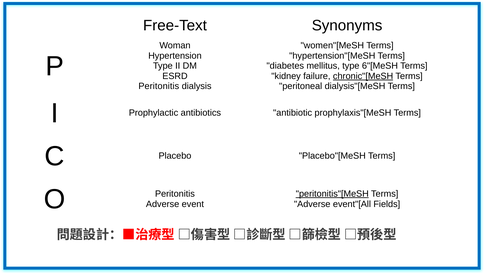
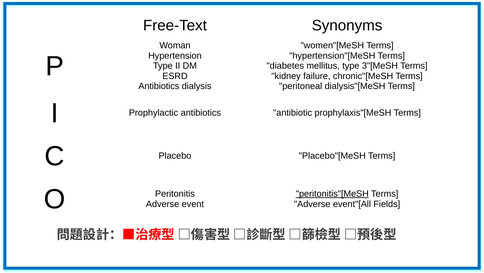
6"[MeSH: 6"[MeSH -> 3"[MeSH (380, 66)
chronic"[MeSH underline: present -> none (363, 76)
Peritonitis: Peritonitis -> Antibiotics (159, 86)
